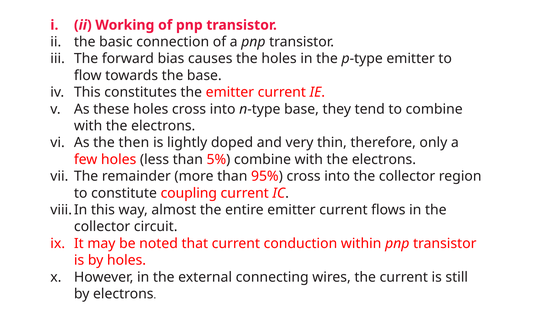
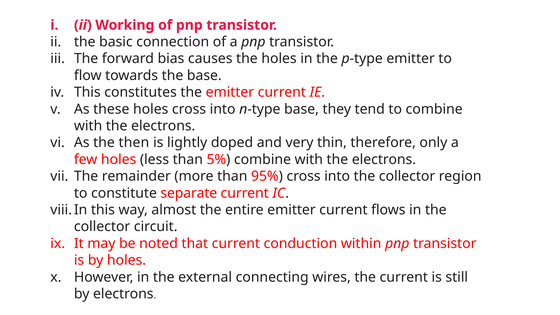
coupling: coupling -> separate (189, 193)
